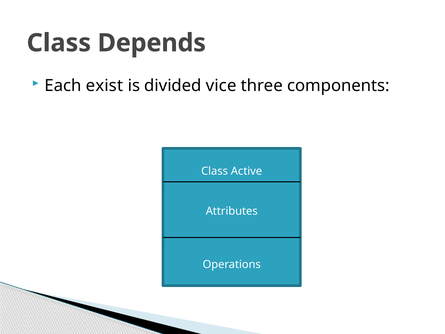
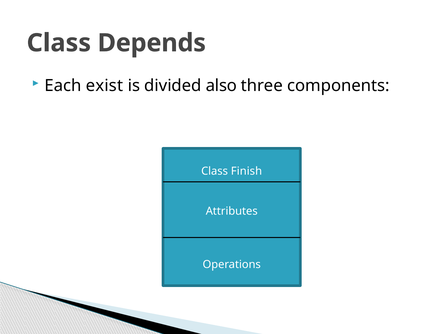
vice: vice -> also (221, 85)
Active: Active -> Finish (246, 171)
